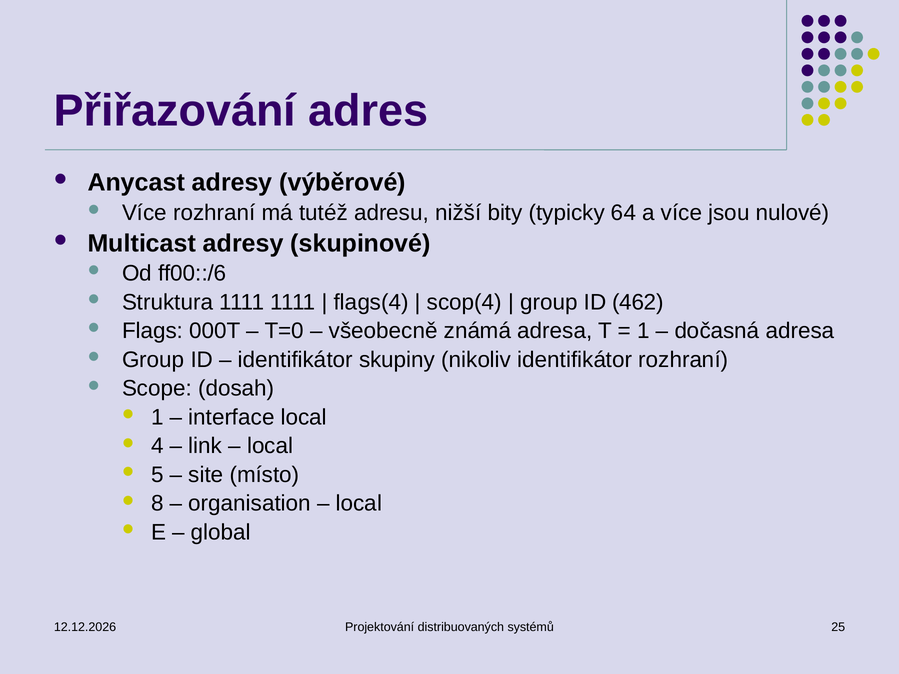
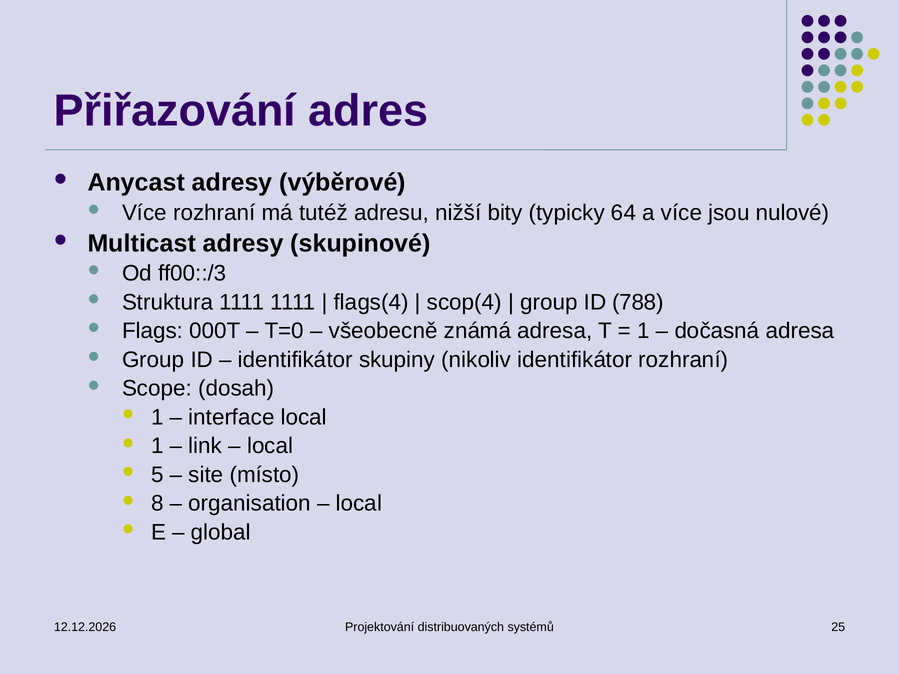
ff00::/6: ff00::/6 -> ff00::/3 (192, 274)
462: 462 -> 788 (638, 302)
4: 4 -> 1 (157, 446)
